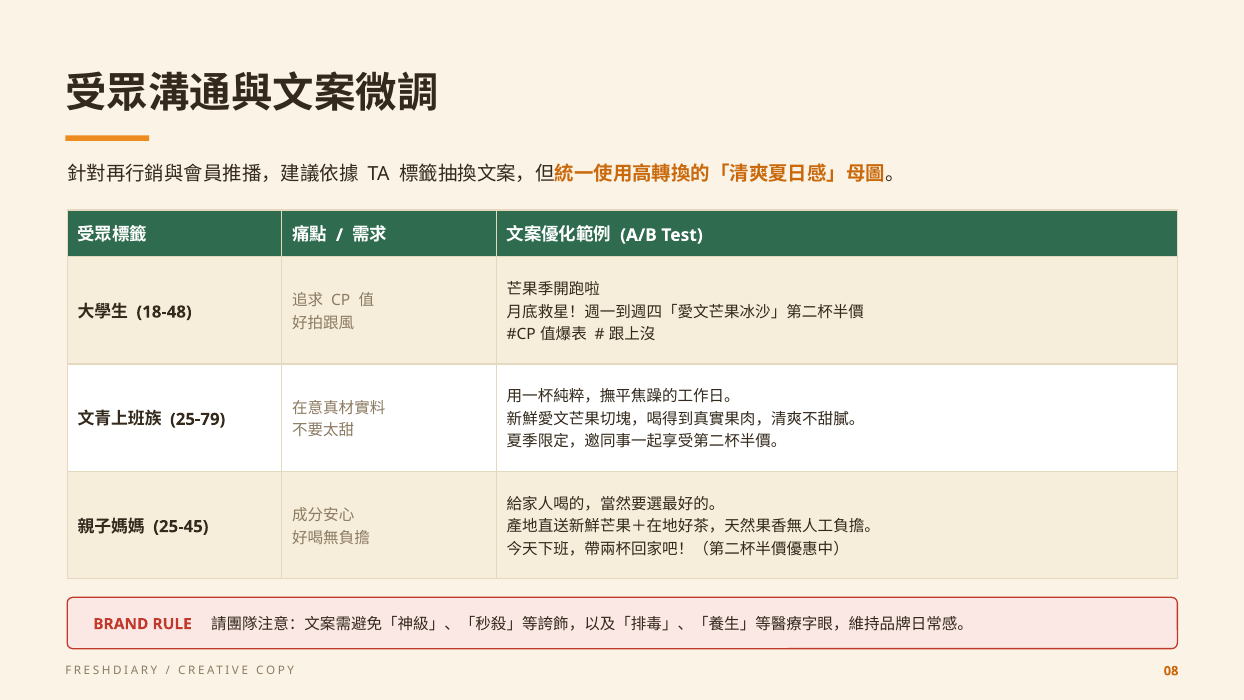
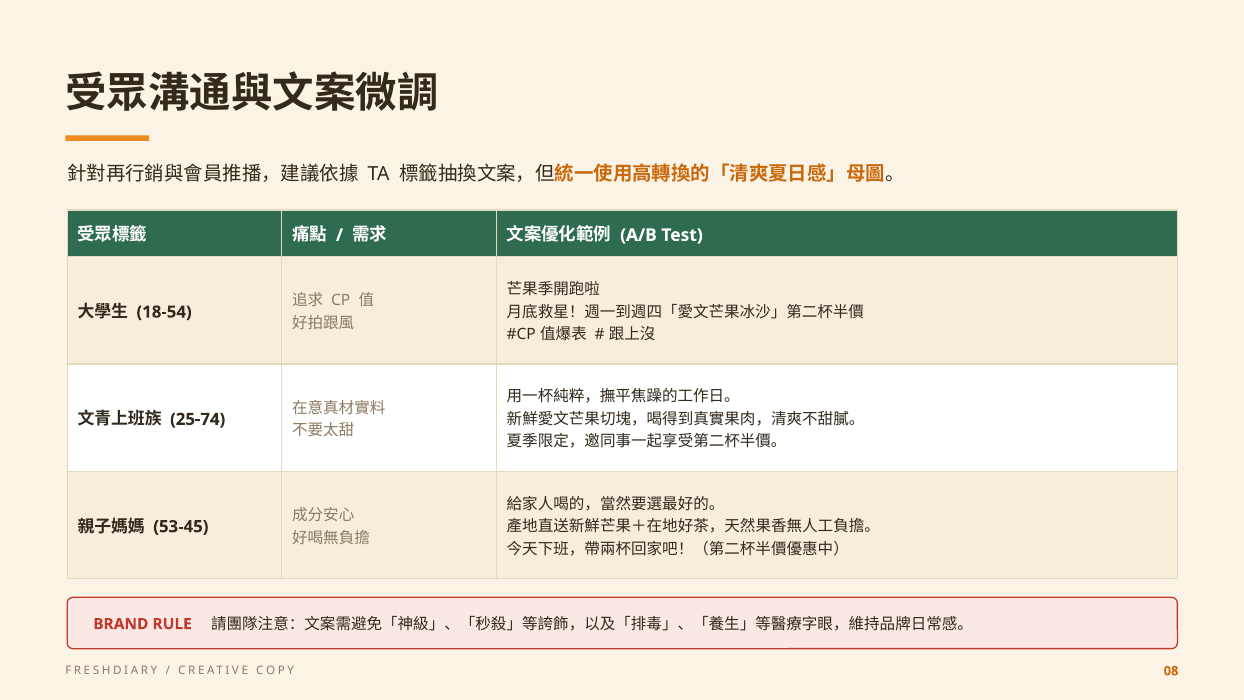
18-48: 18-48 -> 18-54 (164, 312)
25-79: 25-79 -> 25-74 (198, 419)
25-45: 25-45 -> 53-45 (181, 526)
